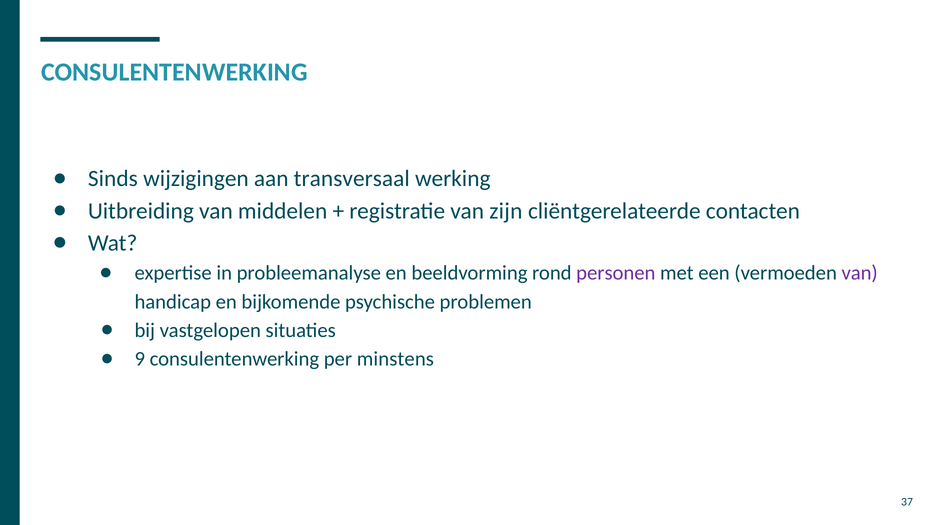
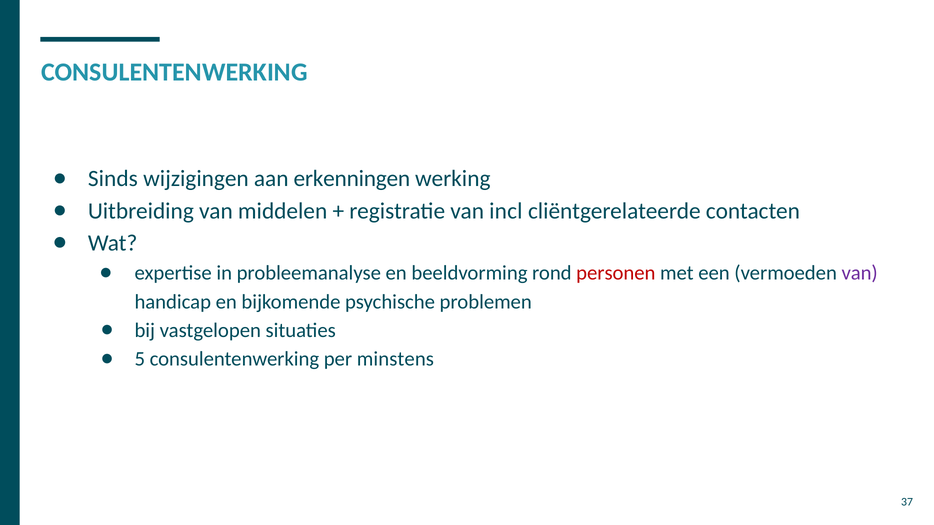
transversaal: transversaal -> erkenningen (352, 179)
zijn: zijn -> incl (506, 211)
personen colour: purple -> red (616, 273)
9: 9 -> 5 (140, 359)
